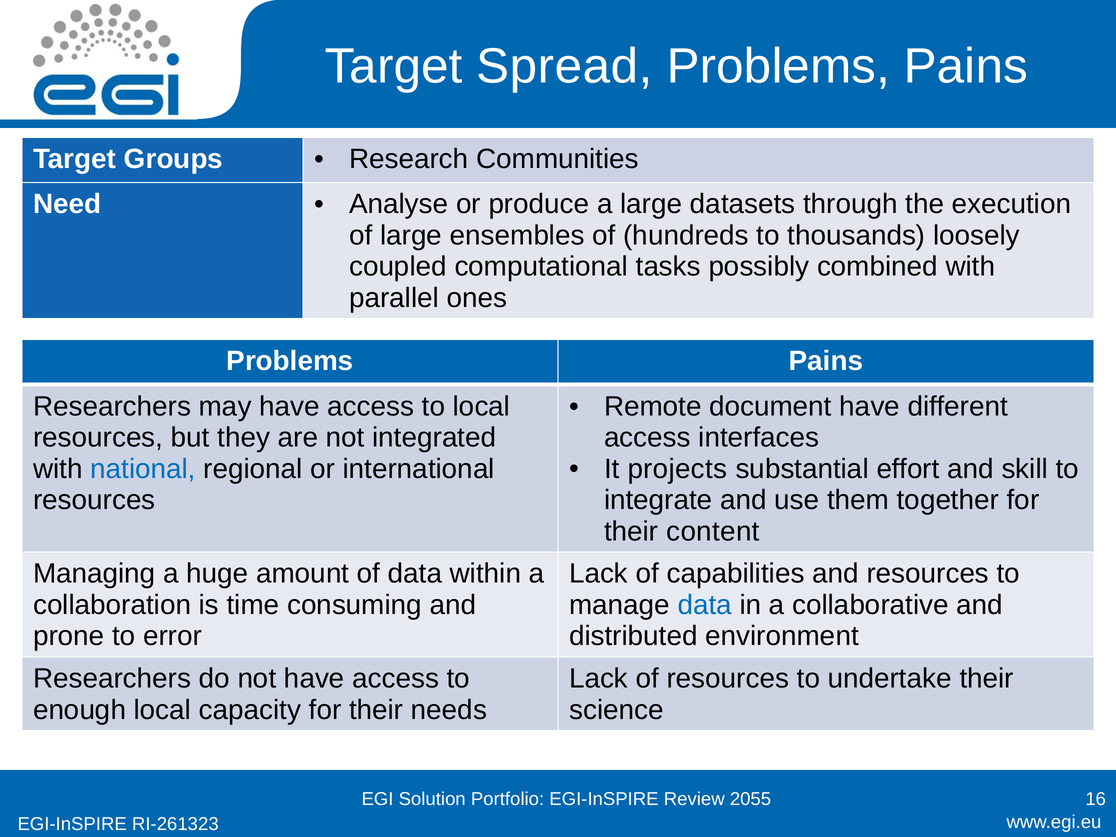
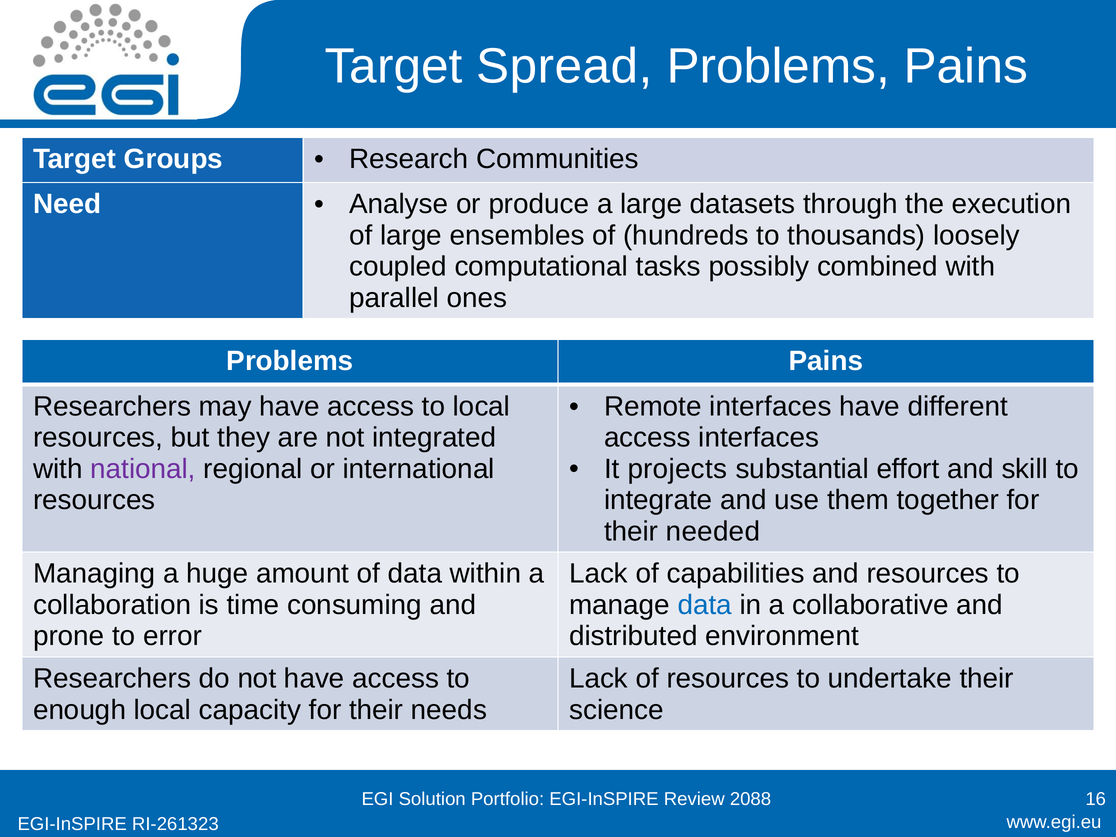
Remote document: document -> interfaces (770, 406)
national colour: blue -> purple (143, 469)
content: content -> needed (713, 531)
2055: 2055 -> 2088 (751, 799)
